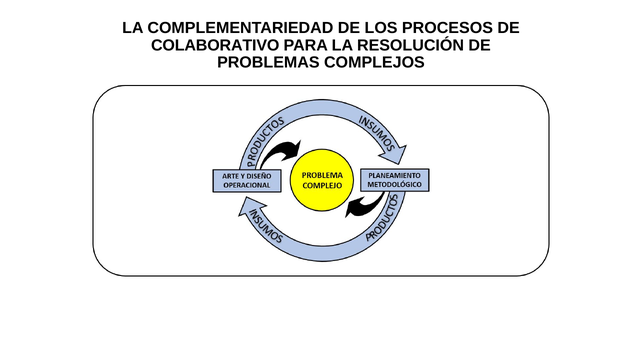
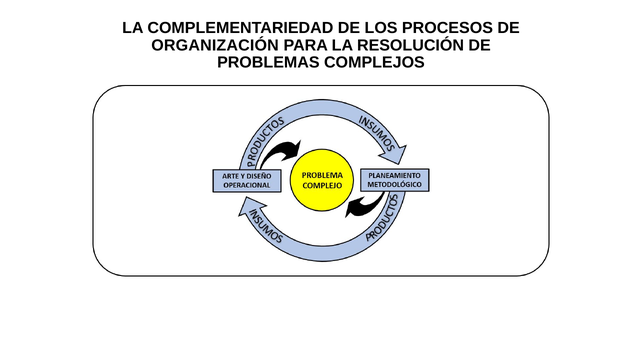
COLABORATIVO: COLABORATIVO -> ORGANIZACIÓN (215, 45)
